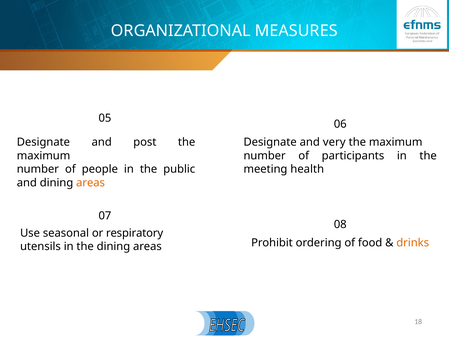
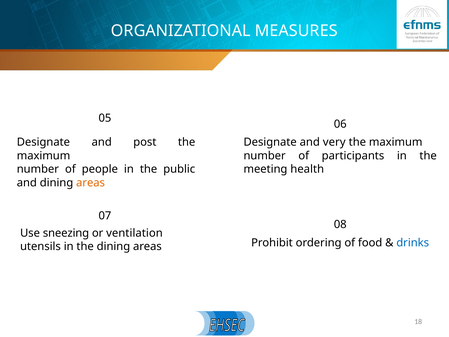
seasonal: seasonal -> sneezing (66, 233)
respiratory: respiratory -> ventilation (134, 233)
drinks colour: orange -> blue (413, 243)
